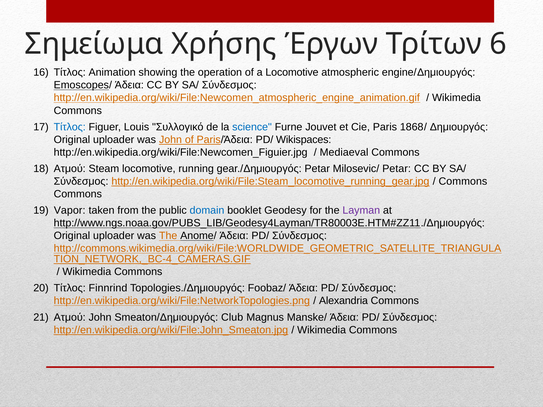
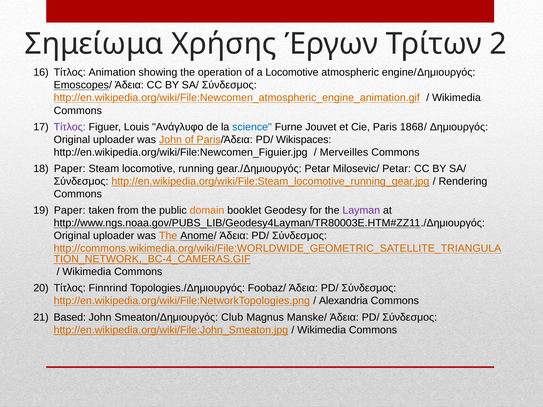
6: 6 -> 2 (498, 44)
Τίτλος colour: blue -> purple (70, 127)
Συλλογικό: Συλλογικό -> Ανάγλυφο (178, 127)
Mediaeval: Mediaeval -> Merveilles (344, 152)
Ατμού: Ατμού -> Paper (70, 169)
Commons: Commons -> Rendering (463, 181)
Vapor: Vapor -> Paper (70, 211)
domain colour: blue -> orange (207, 211)
Ατμού: Ατμού -> Based (70, 317)
